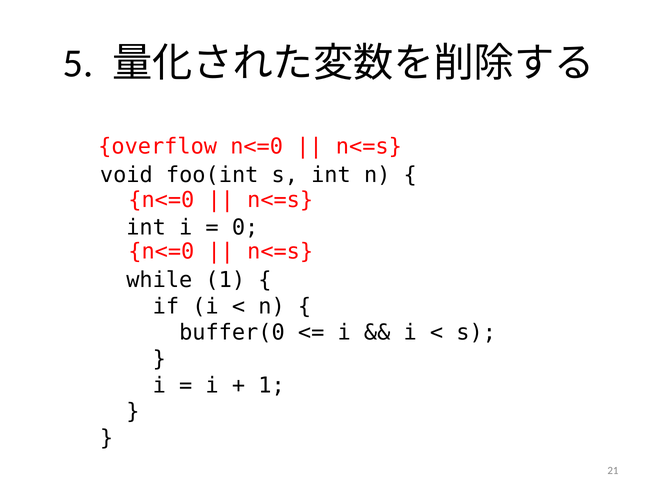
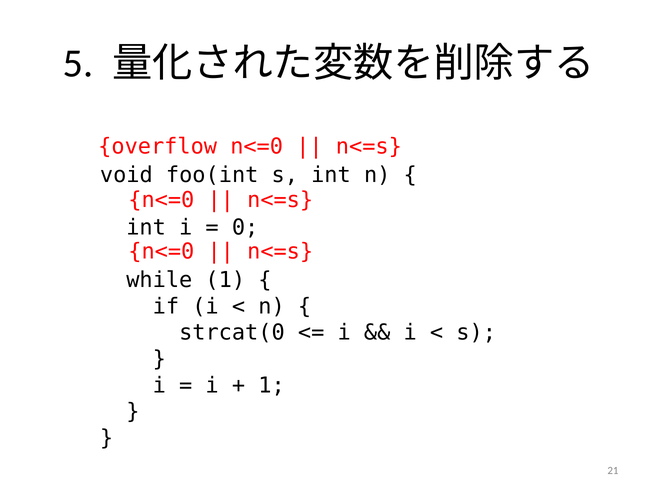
buffer(0: buffer(0 -> strcat(0 (232, 333)
